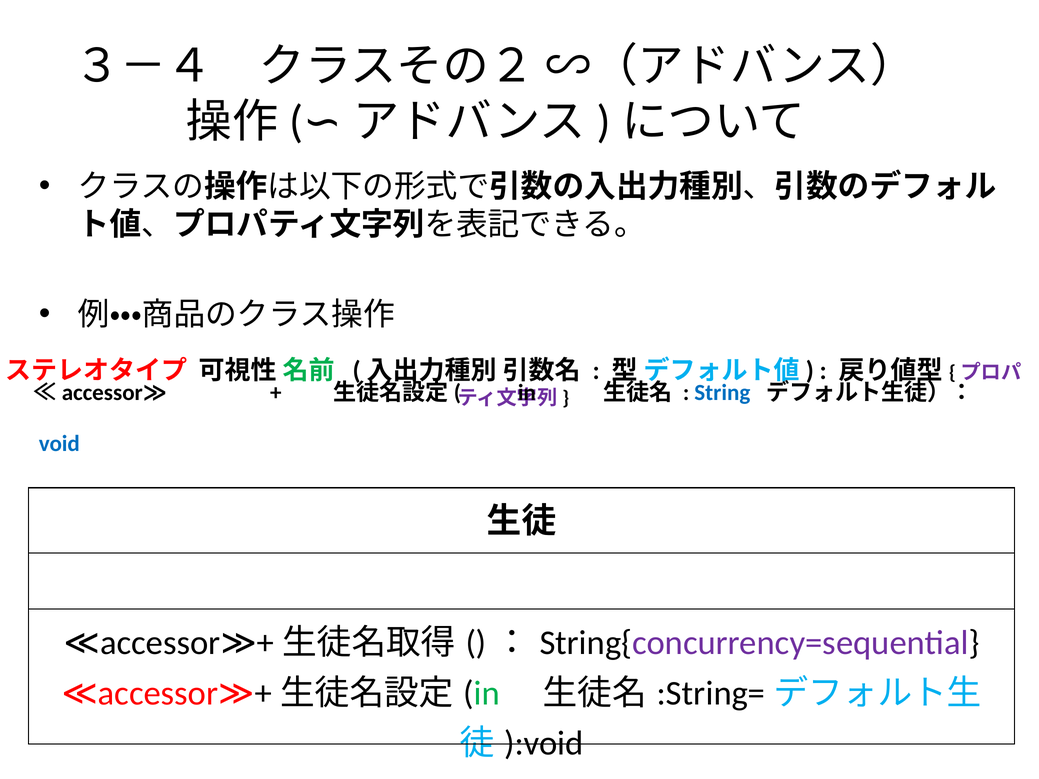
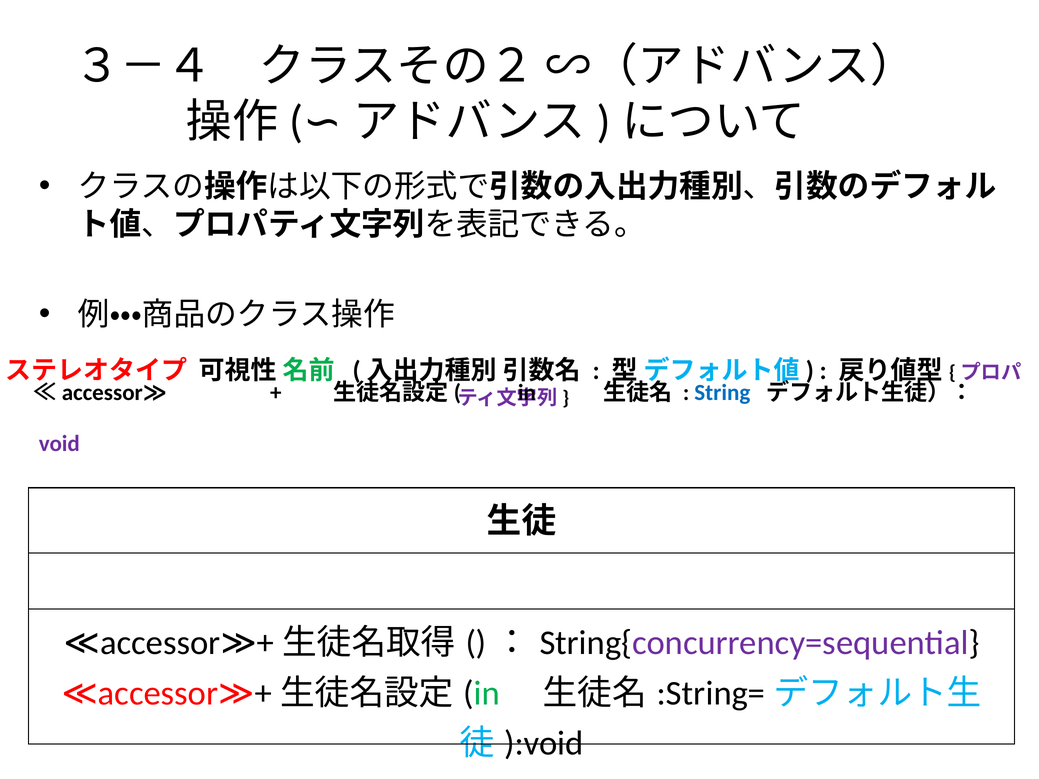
void colour: blue -> purple (59, 444)
